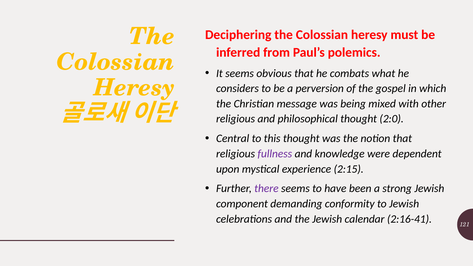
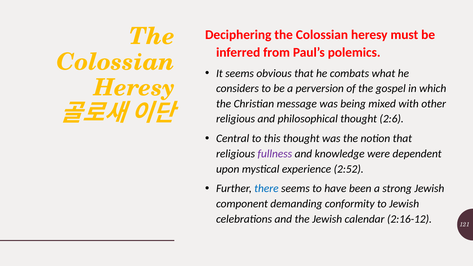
2:0: 2:0 -> 2:6 (392, 119)
2:15: 2:15 -> 2:52 (349, 169)
there colour: purple -> blue (266, 189)
2:16-41: 2:16-41 -> 2:16-12 (409, 219)
